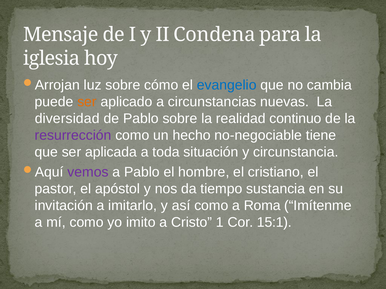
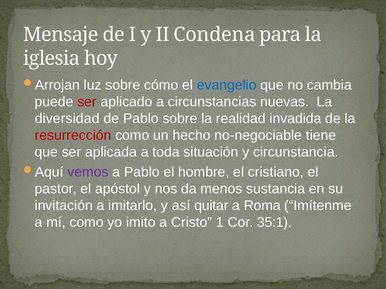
ser colour: orange -> red (87, 102)
continuo: continuo -> invadida (295, 119)
resurrección colour: purple -> red (73, 136)
tiempo: tiempo -> menos (221, 189)
así como: como -> quitar (211, 206)
15:1: 15:1 -> 35:1 (274, 223)
